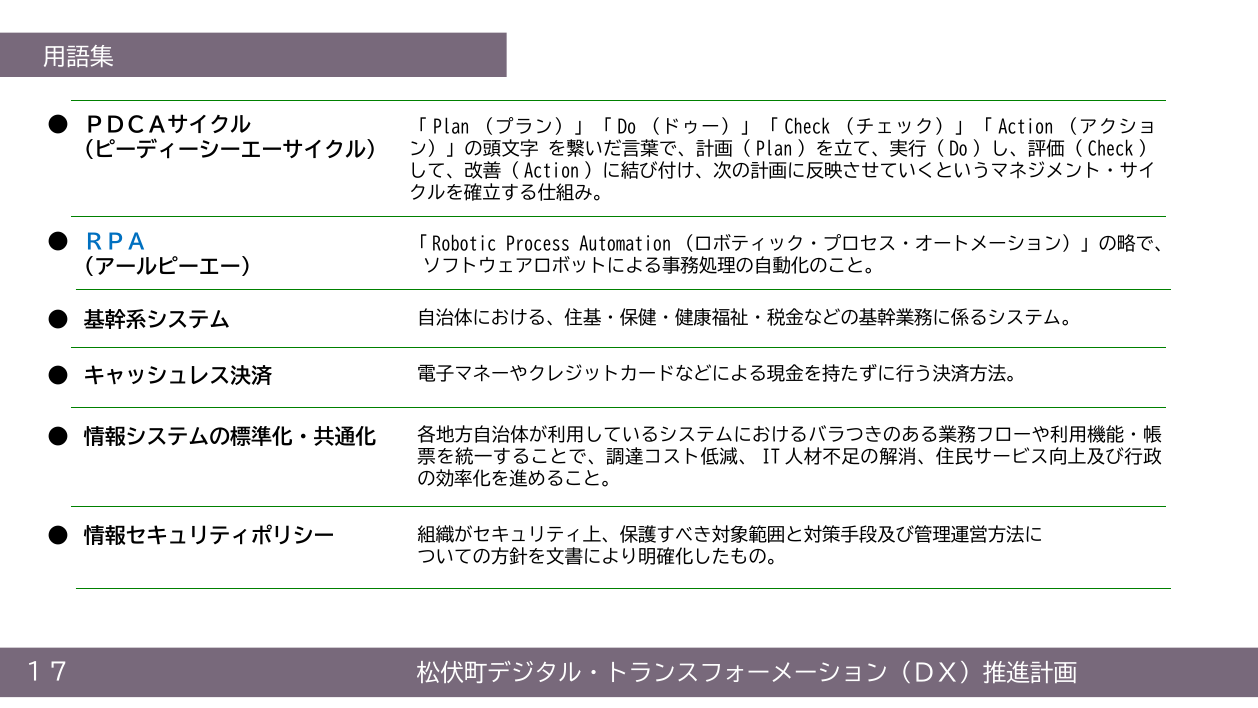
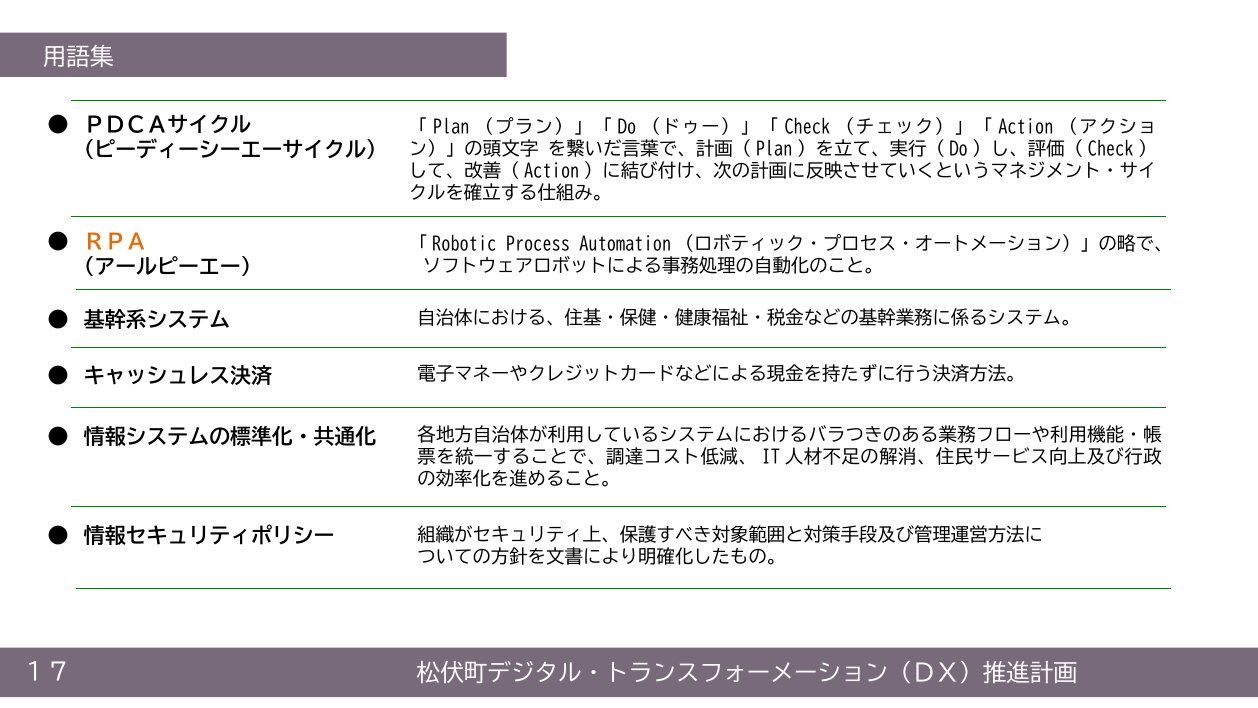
ＲＰＡ colour: blue -> orange (115, 242)
